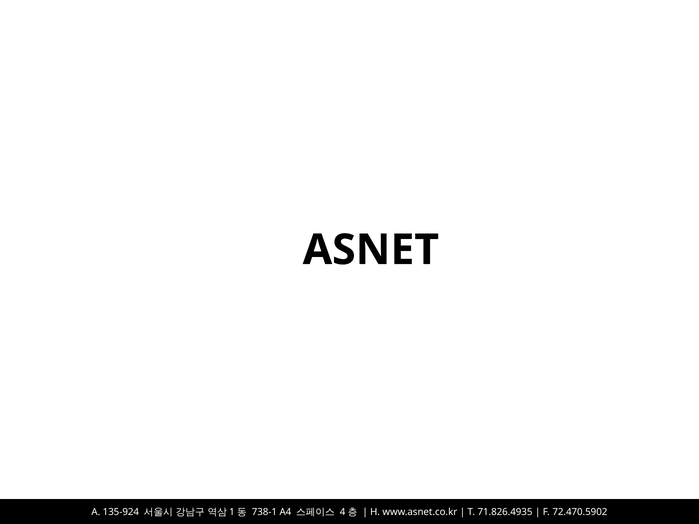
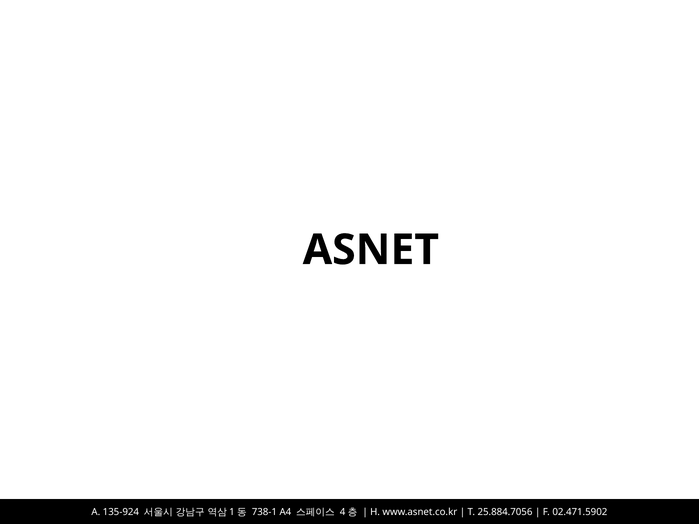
71.826.4935: 71.826.4935 -> 25.884.7056 (505, 513)
72.470.5902: 72.470.5902 -> 02.471.5902 (580, 513)
